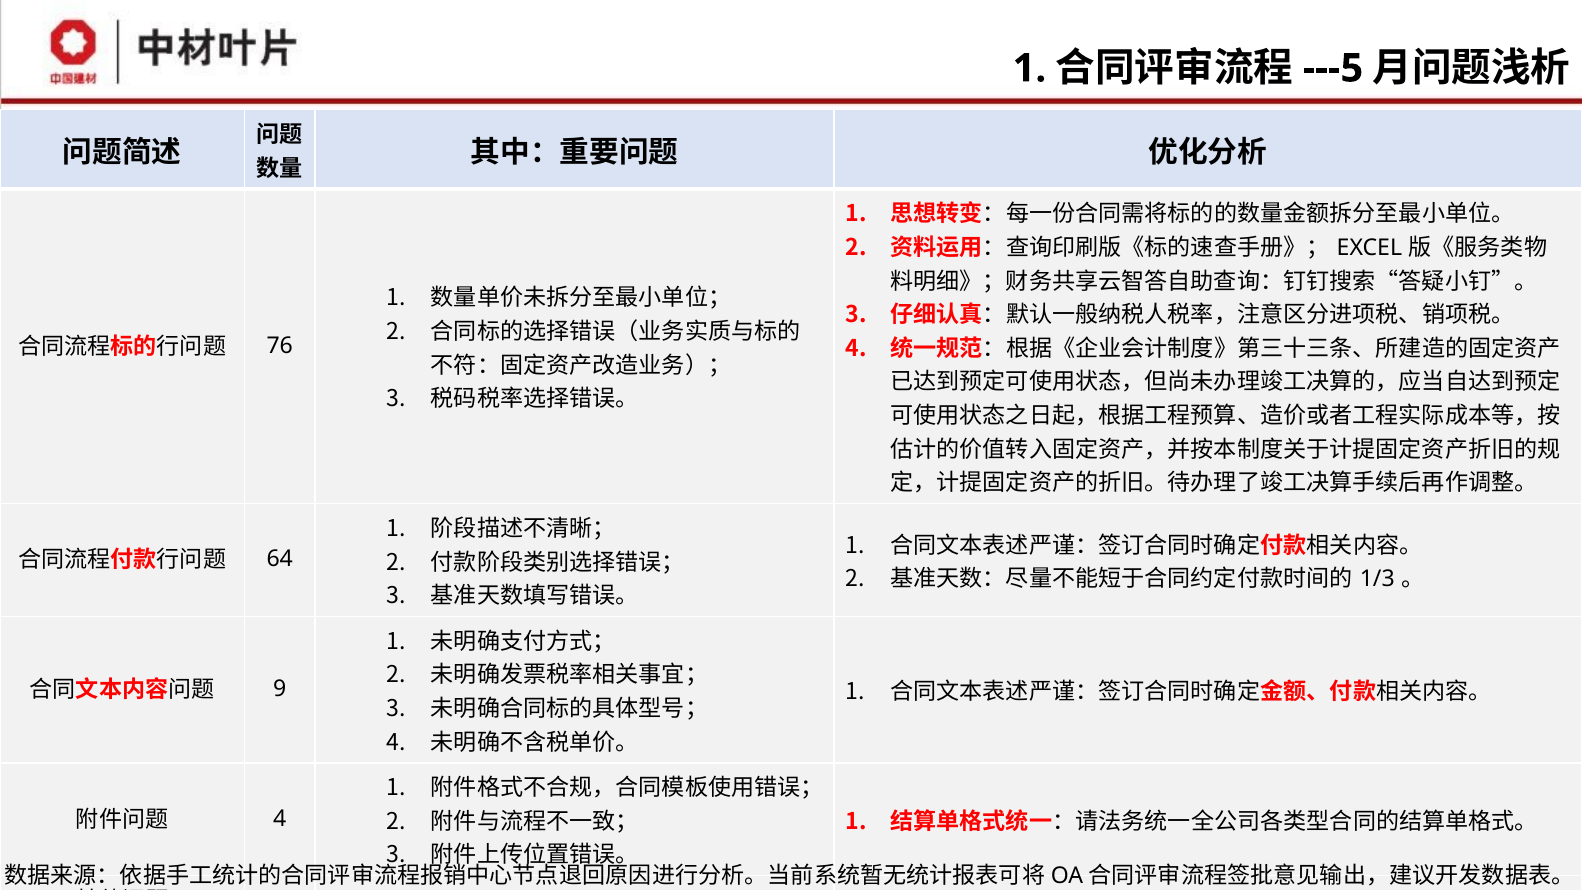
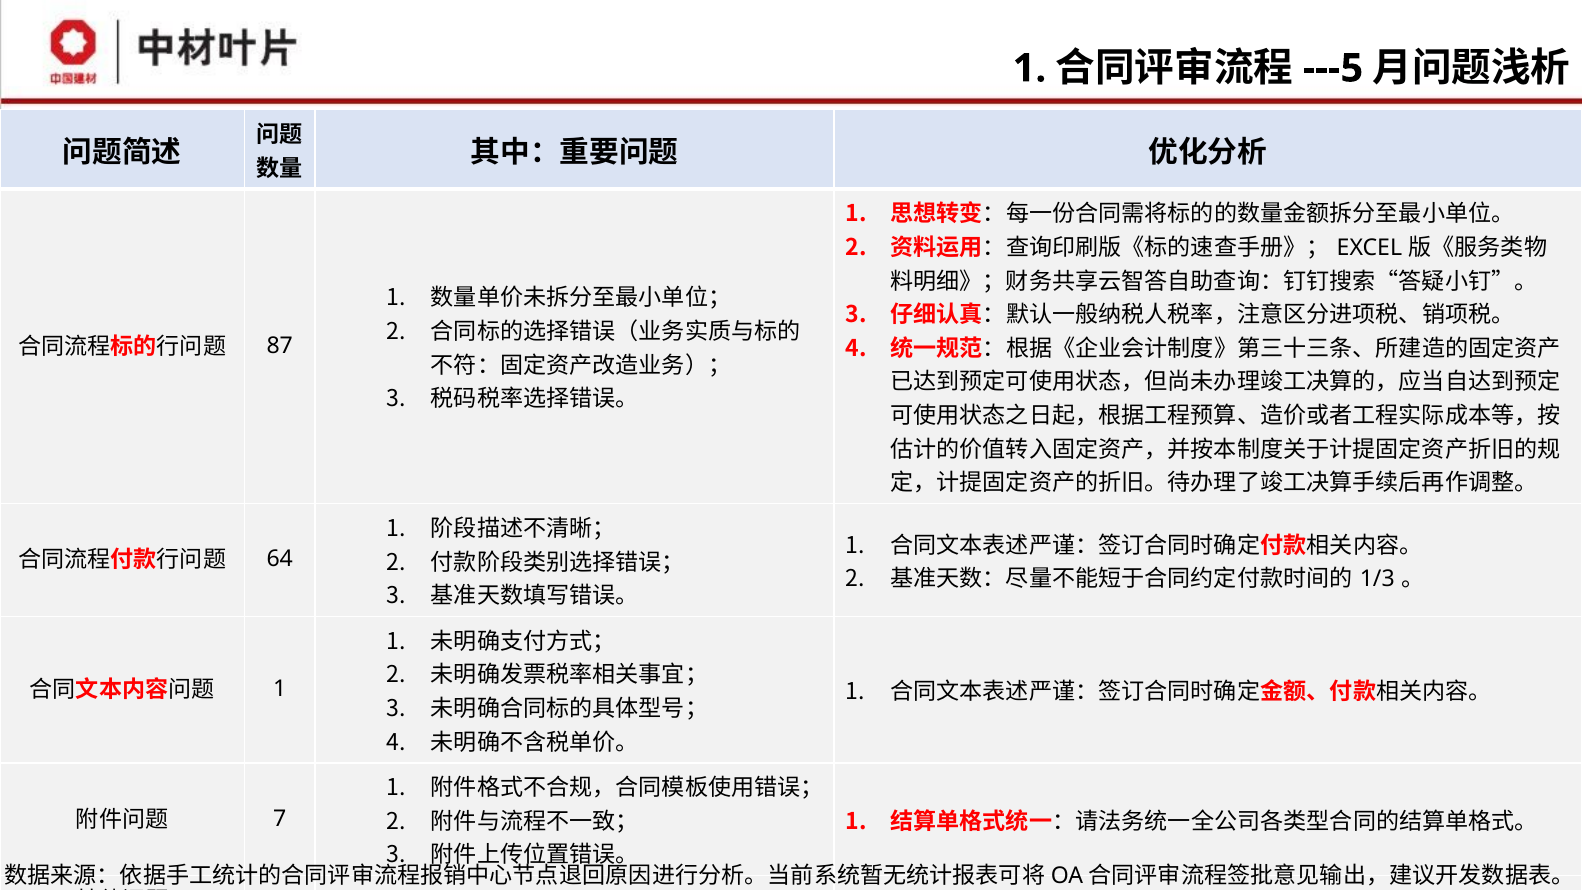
76: 76 -> 87 (280, 345)
9: 9 -> 1 (280, 689)
4: 4 -> 7 (280, 818)
